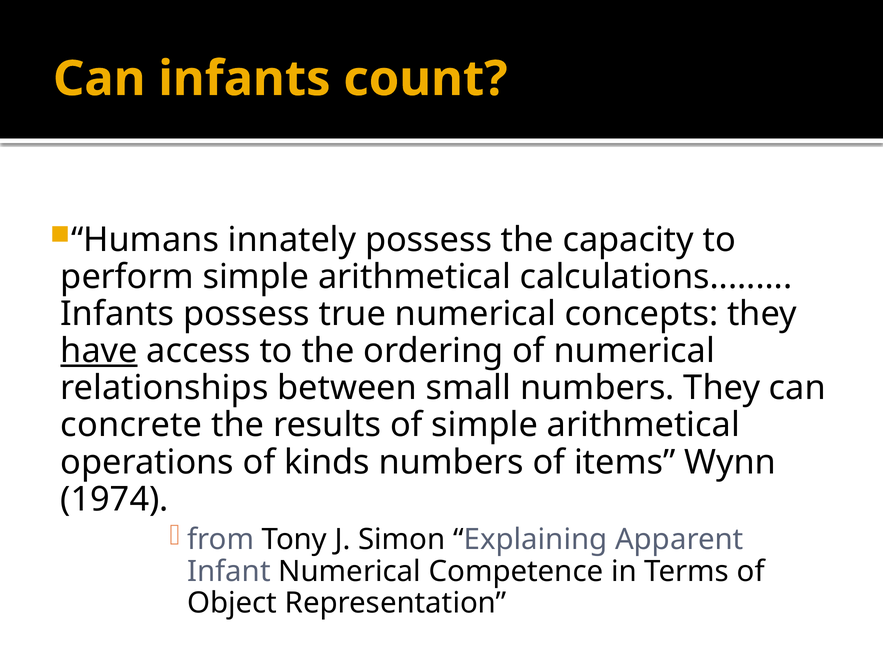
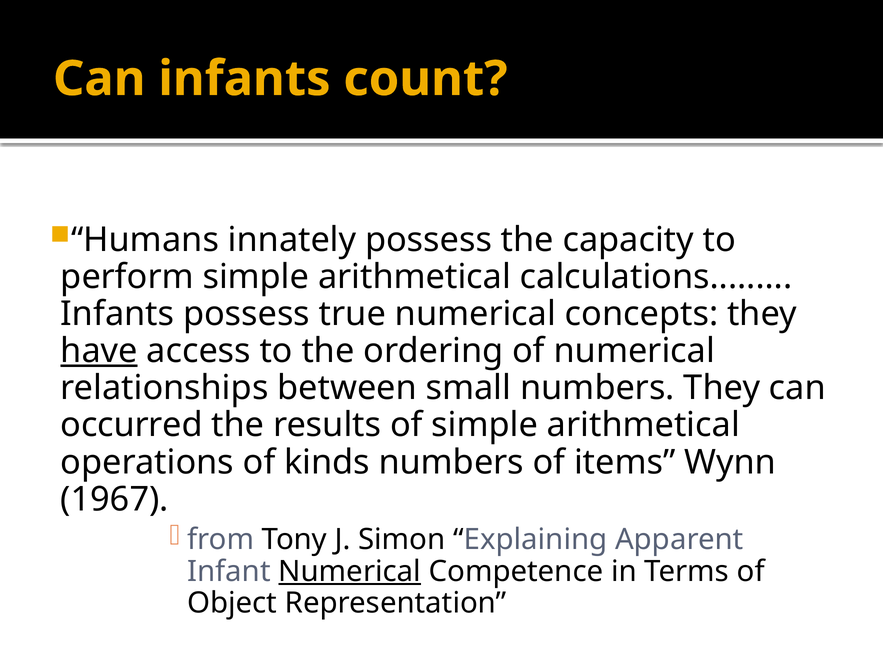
concrete: concrete -> occurred (132, 425)
1974: 1974 -> 1967 (115, 499)
Numerical underline: none -> present (350, 572)
